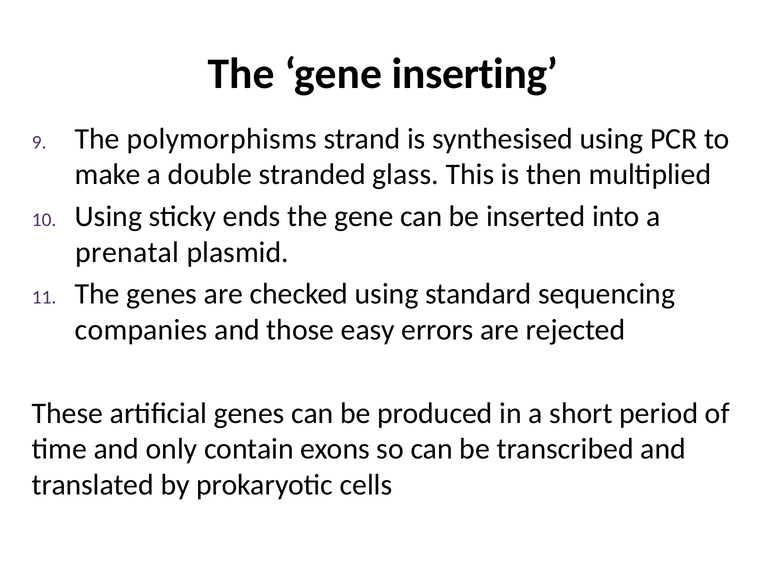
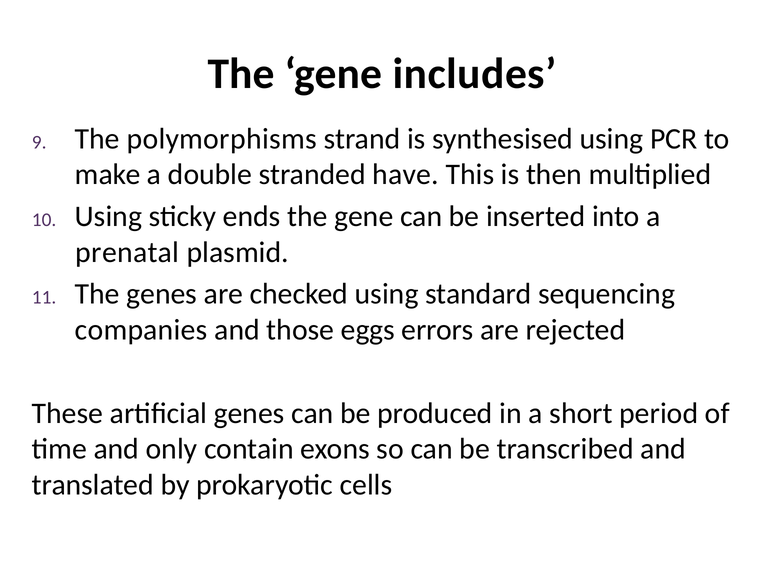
inserting: inserting -> includes (475, 74)
glass: glass -> have (406, 174)
easy: easy -> eggs (368, 329)
